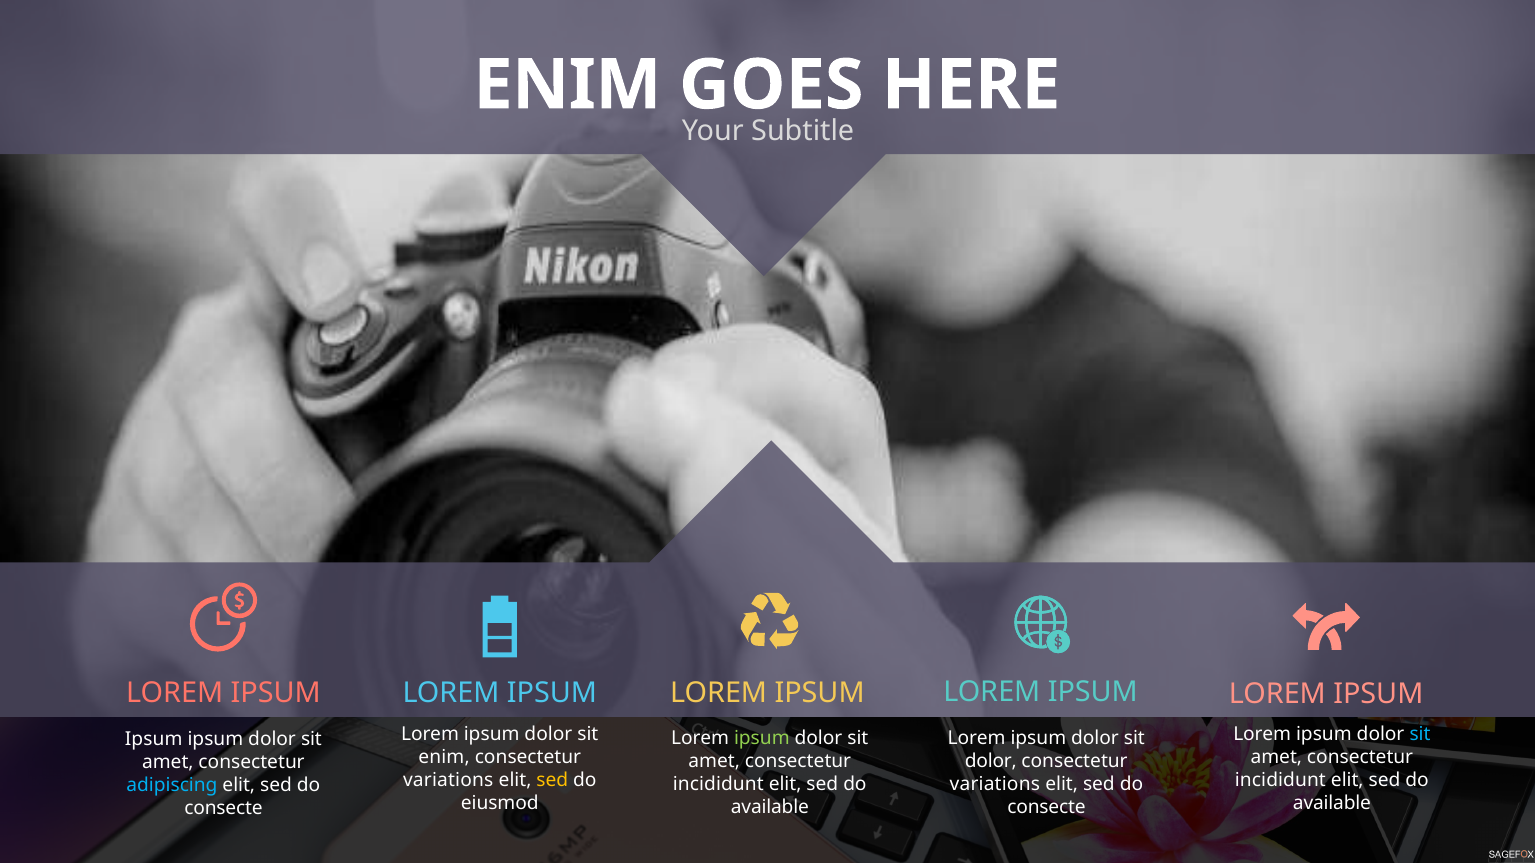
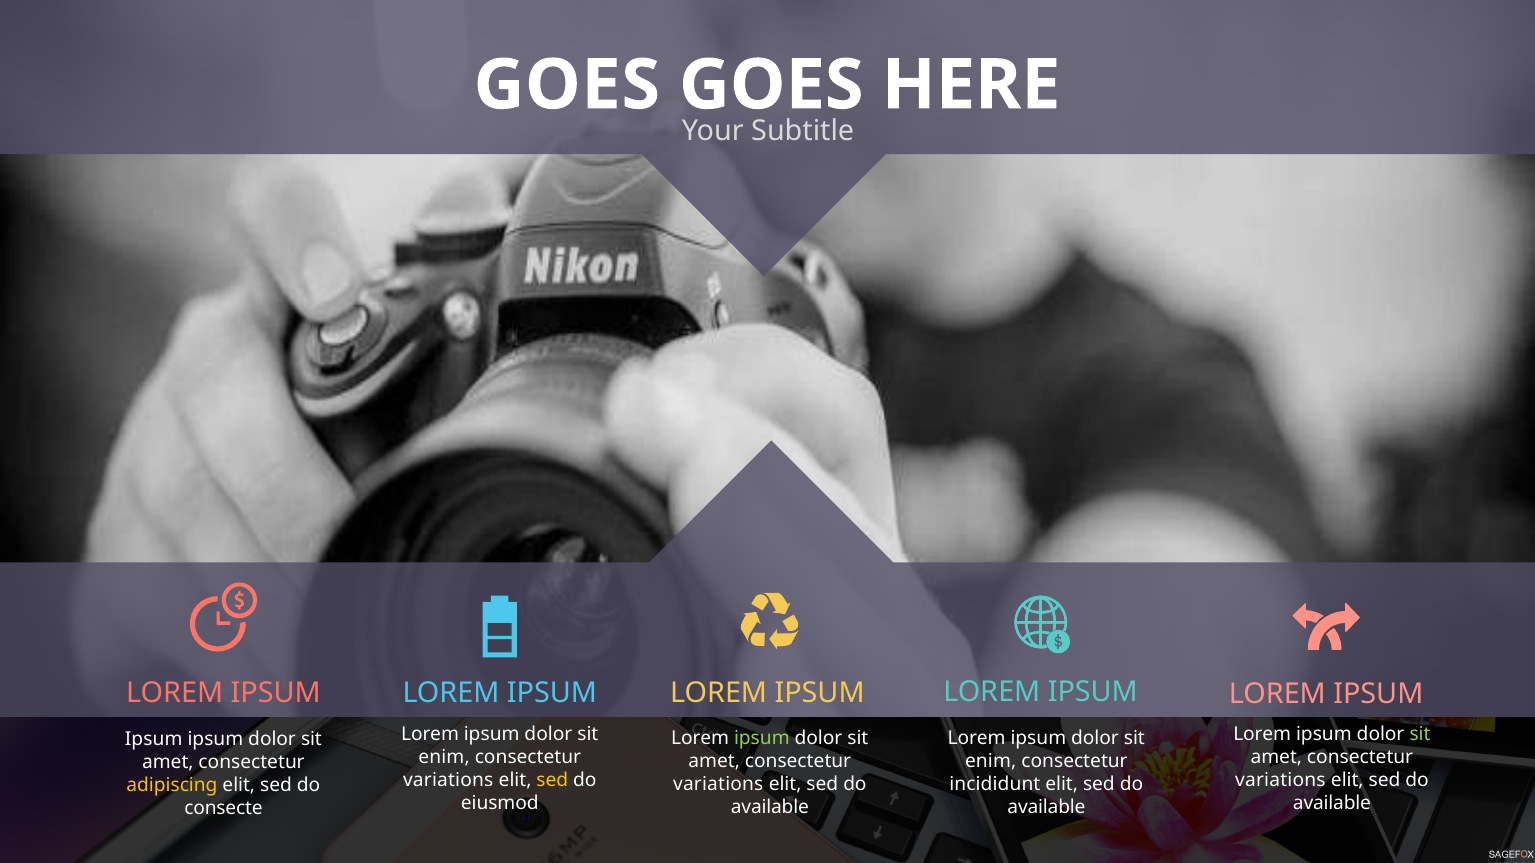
ENIM: ENIM -> GOES (567, 85)
sit colour: light blue -> light green (1420, 734)
dolor: dolor -> enim (991, 762)
incididunt: incididunt -> variations (1280, 780)
incididunt: incididunt -> variations (718, 785)
variations: variations -> incididunt (995, 785)
adipiscing colour: light blue -> yellow (172, 786)
consecte: consecte -> available (1046, 808)
